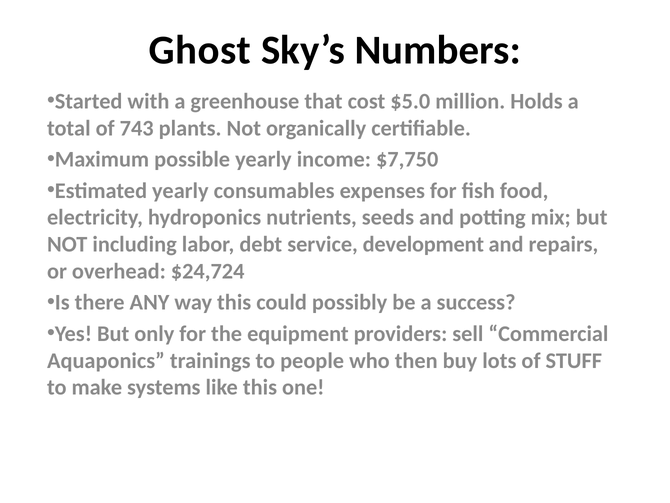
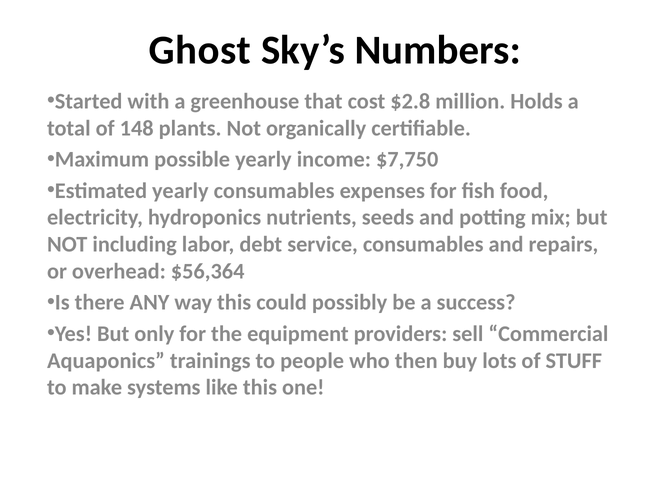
$5.0: $5.0 -> $2.8 (410, 101)
743: 743 -> 148 (137, 128)
service development: development -> consumables (423, 244)
$24,724: $24,724 -> $56,364 (208, 271)
